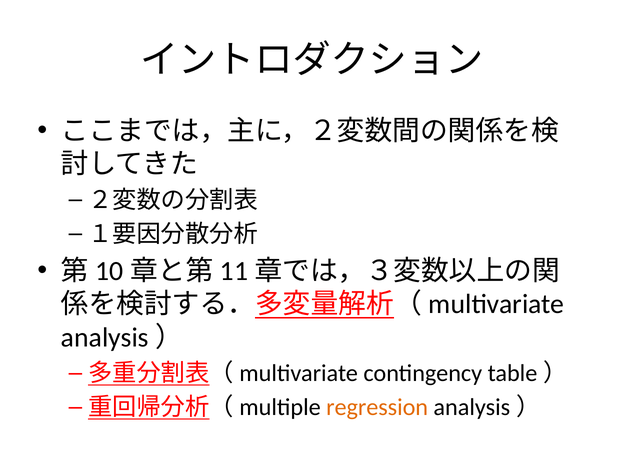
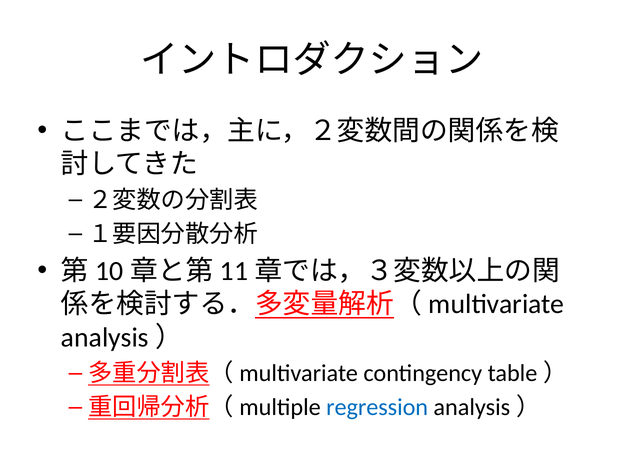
regression colour: orange -> blue (377, 407)
